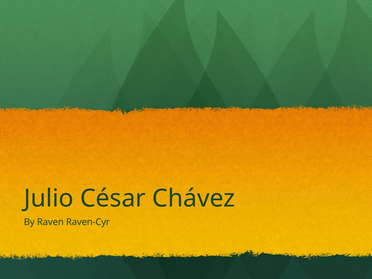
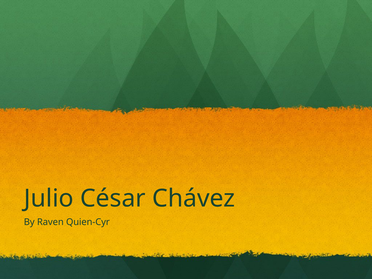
Raven-Cyr: Raven-Cyr -> Quien-Cyr (88, 222)
